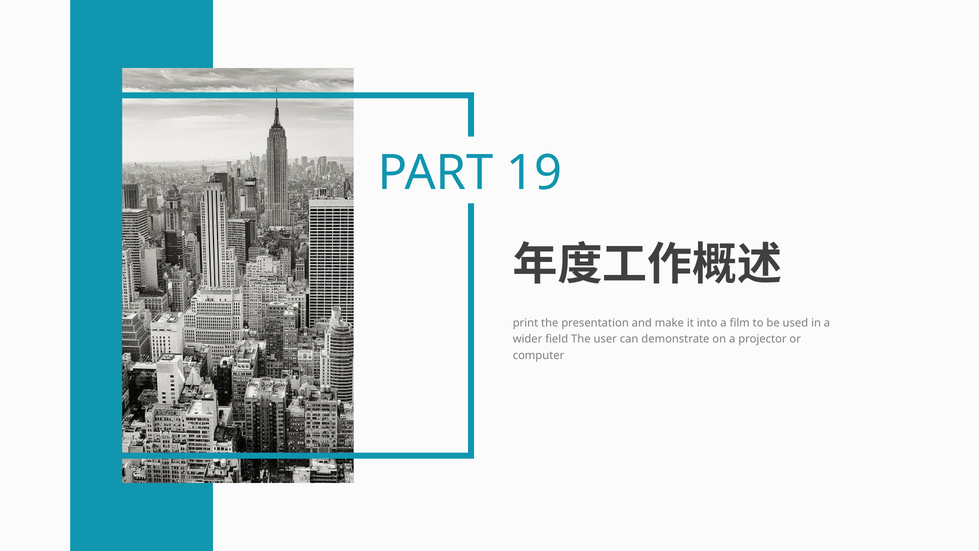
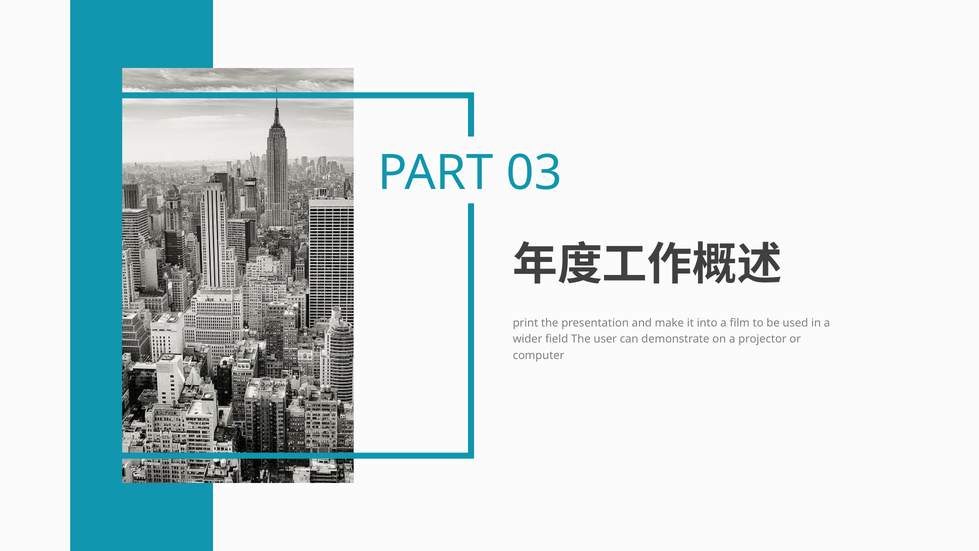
19: 19 -> 03 (534, 173)
